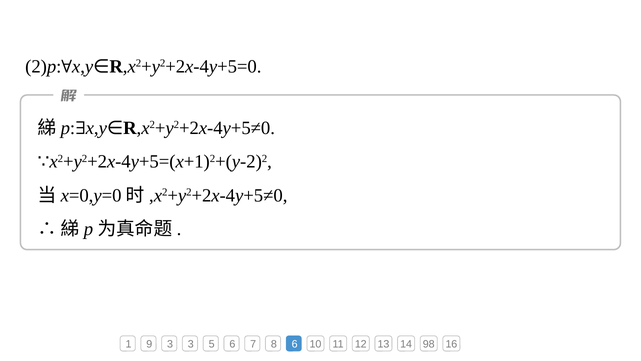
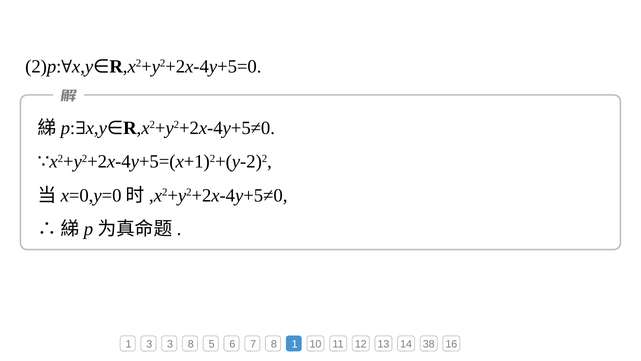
1 9: 9 -> 3 (149, 344)
3 3: 3 -> 8 (191, 344)
8 6: 6 -> 1 (295, 344)
98: 98 -> 38 (429, 344)
